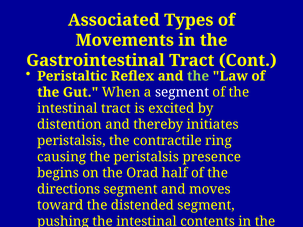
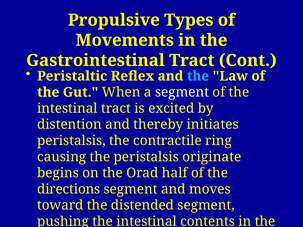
Associated: Associated -> Propulsive (114, 20)
the colour: light green -> light blue (198, 76)
presence: presence -> originate (212, 157)
